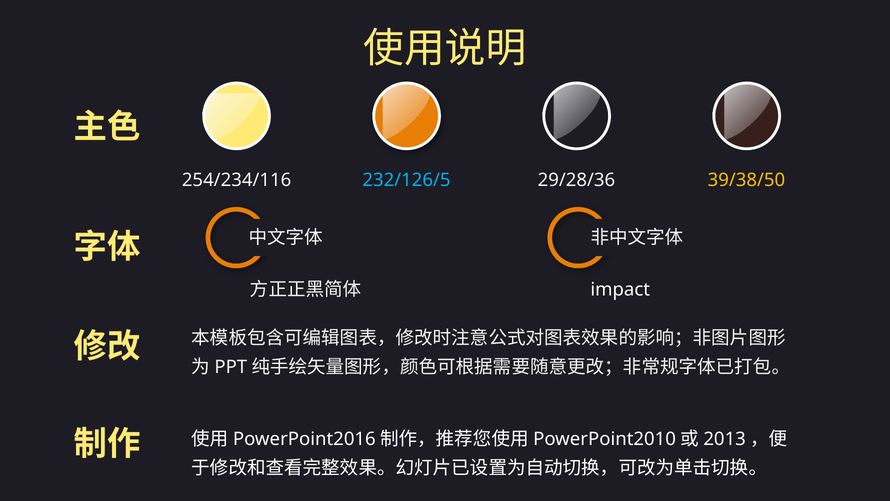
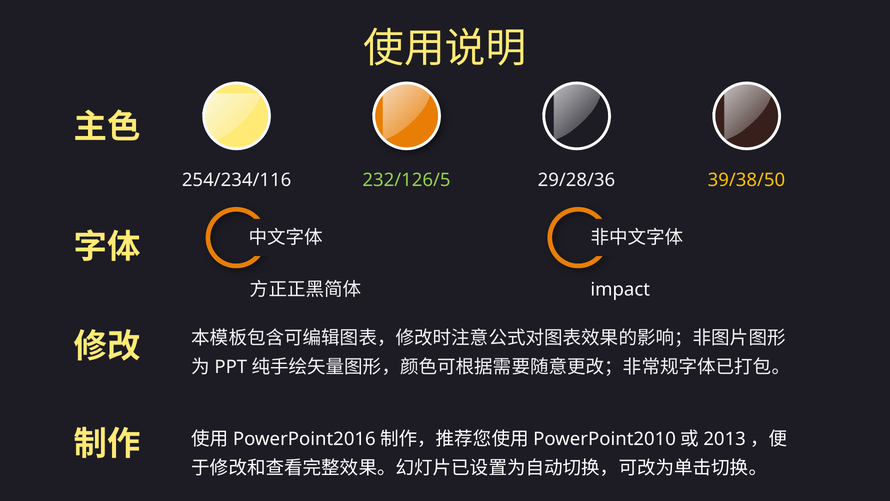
232/126/5 colour: light blue -> light green (407, 180)
